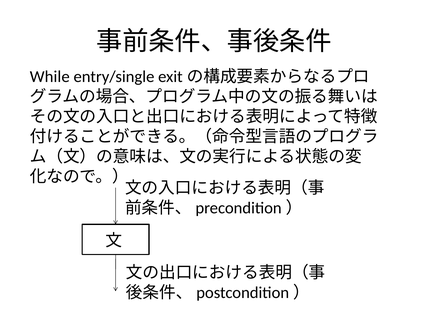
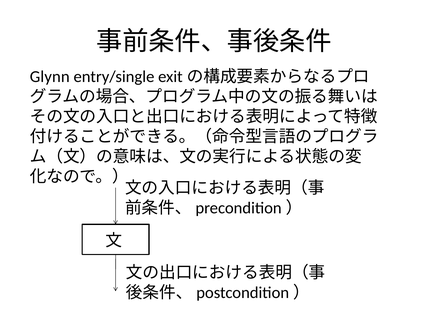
While: While -> Glynn (50, 77)
